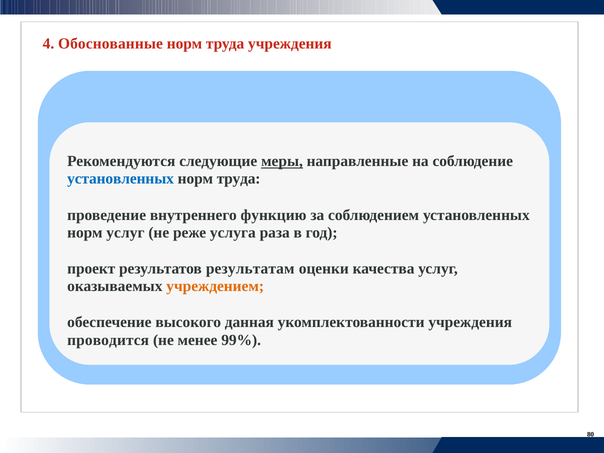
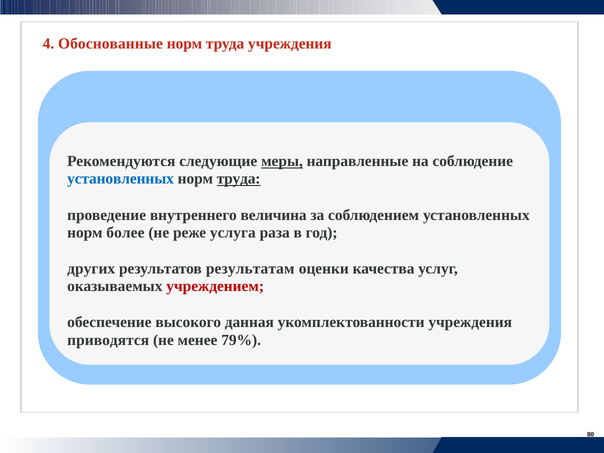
труда underline: none -> present (239, 179)
функцию: функцию -> величина (274, 215)
норм услуг: услуг -> более (125, 233)
проект: проект -> других (91, 269)
учреждением colour: orange -> red (215, 286)
проводится: проводится -> приводятся (108, 340)
99%: 99% -> 79% (241, 340)
